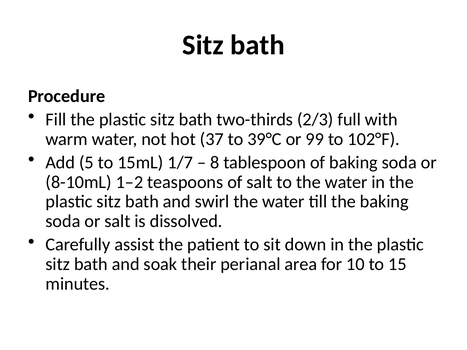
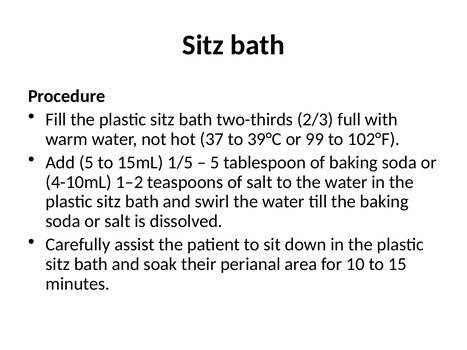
1/7: 1/7 -> 1/5 (180, 163)
8: 8 -> 5 (215, 163)
8-10mL: 8-10mL -> 4-10mL (79, 182)
